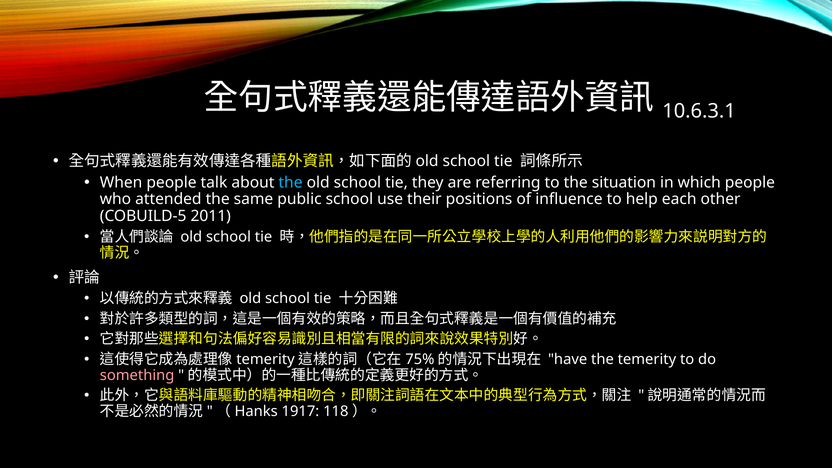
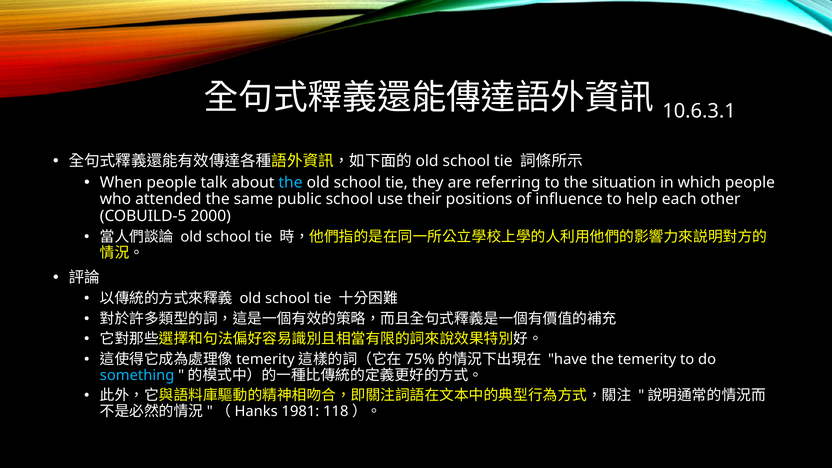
2011: 2011 -> 2000 (211, 216)
something colour: pink -> light blue (137, 375)
1917: 1917 -> 1981 (300, 411)
